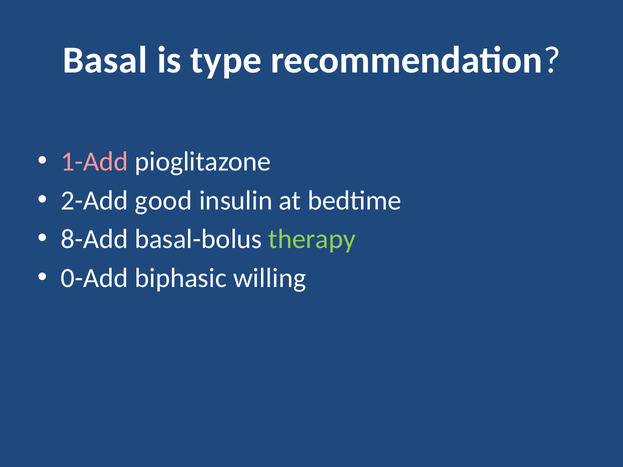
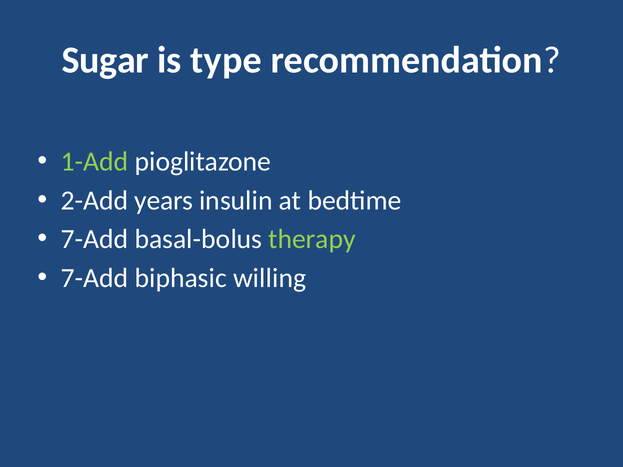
Basal: Basal -> Sugar (105, 60)
1-Add colour: pink -> light green (95, 162)
good: good -> years (164, 201)
8-Add: 8-Add -> 7-Add (95, 239)
0-Add: 0-Add -> 7-Add (95, 278)
